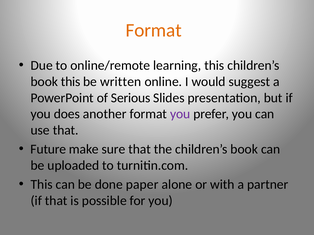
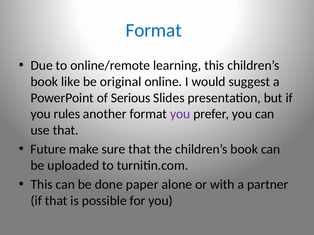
Format colour: orange -> blue (154, 30)
book this: this -> like (71, 82)
written: written -> original (121, 82)
does: does -> rules (67, 114)
